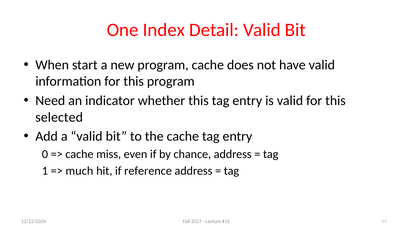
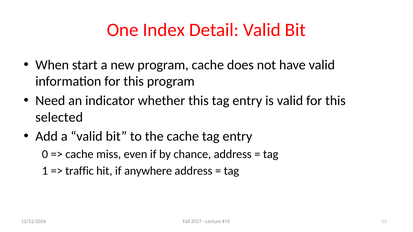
much: much -> traffic (80, 171)
reference: reference -> anywhere (148, 171)
